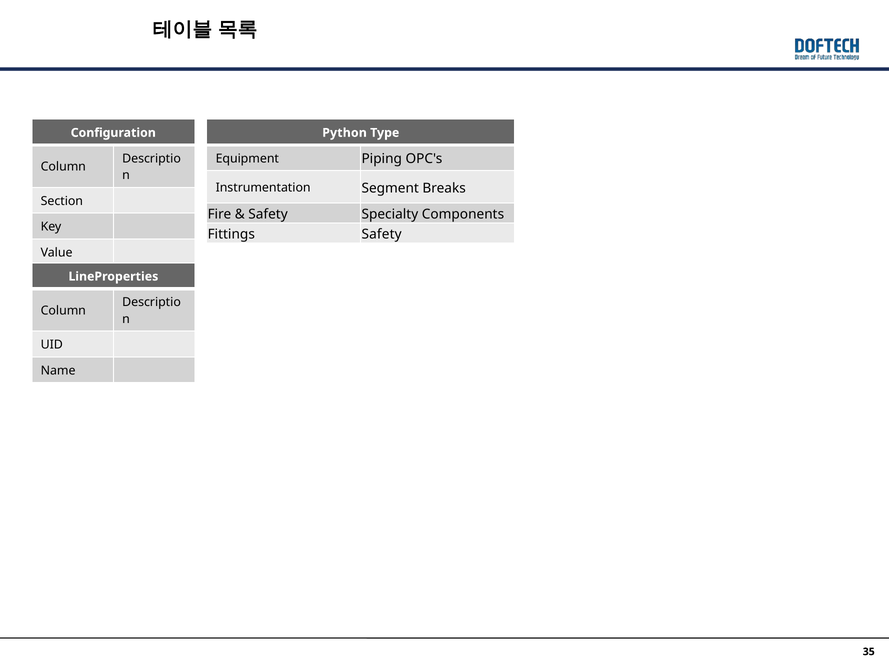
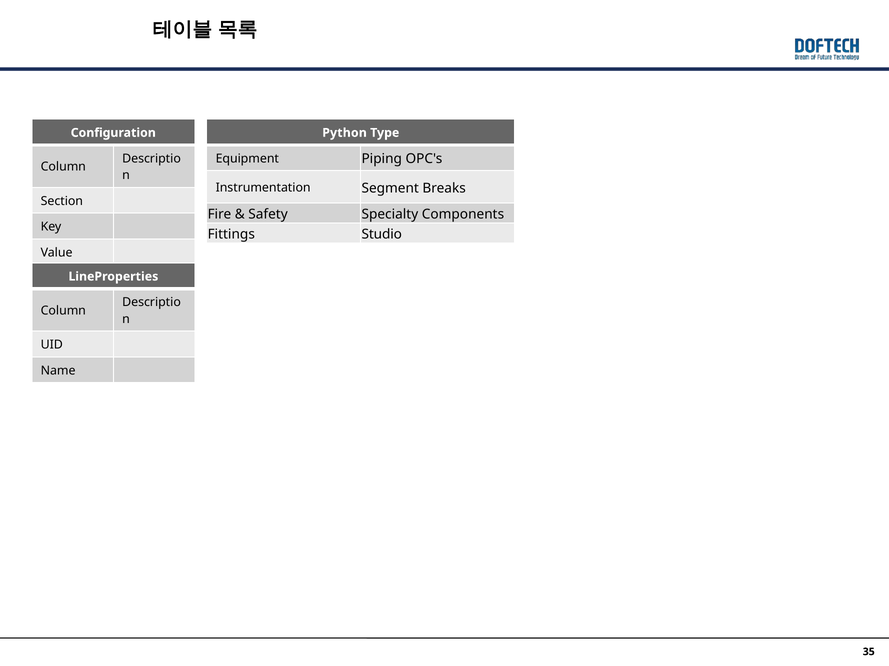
Fittings Safety: Safety -> Studio (382, 234)
